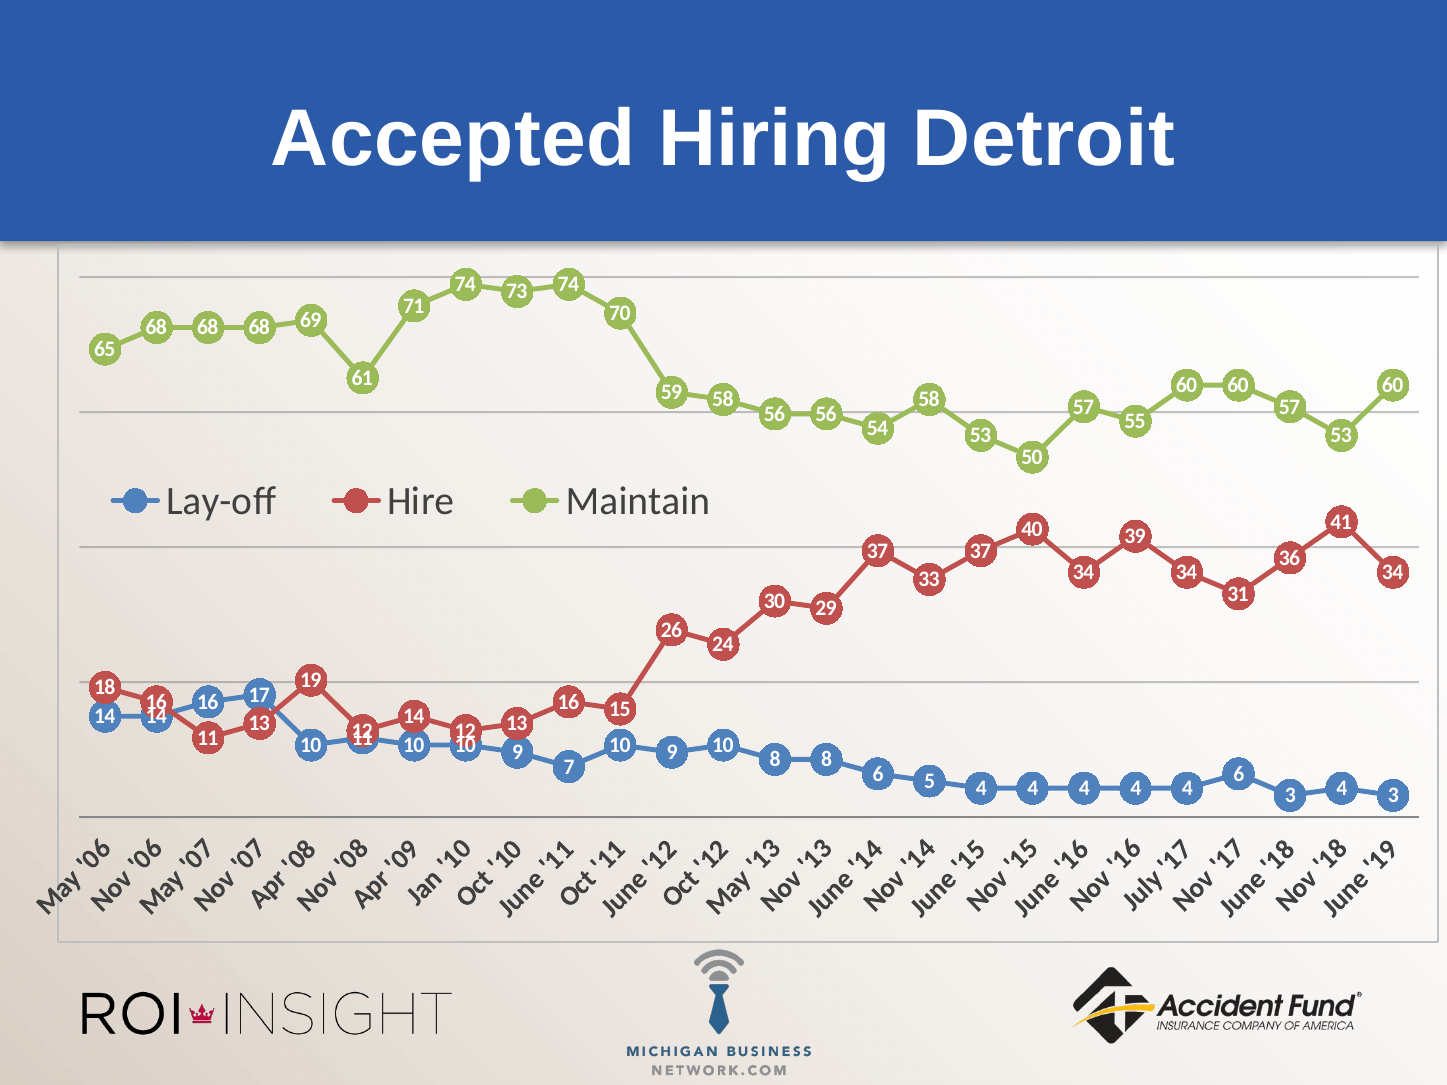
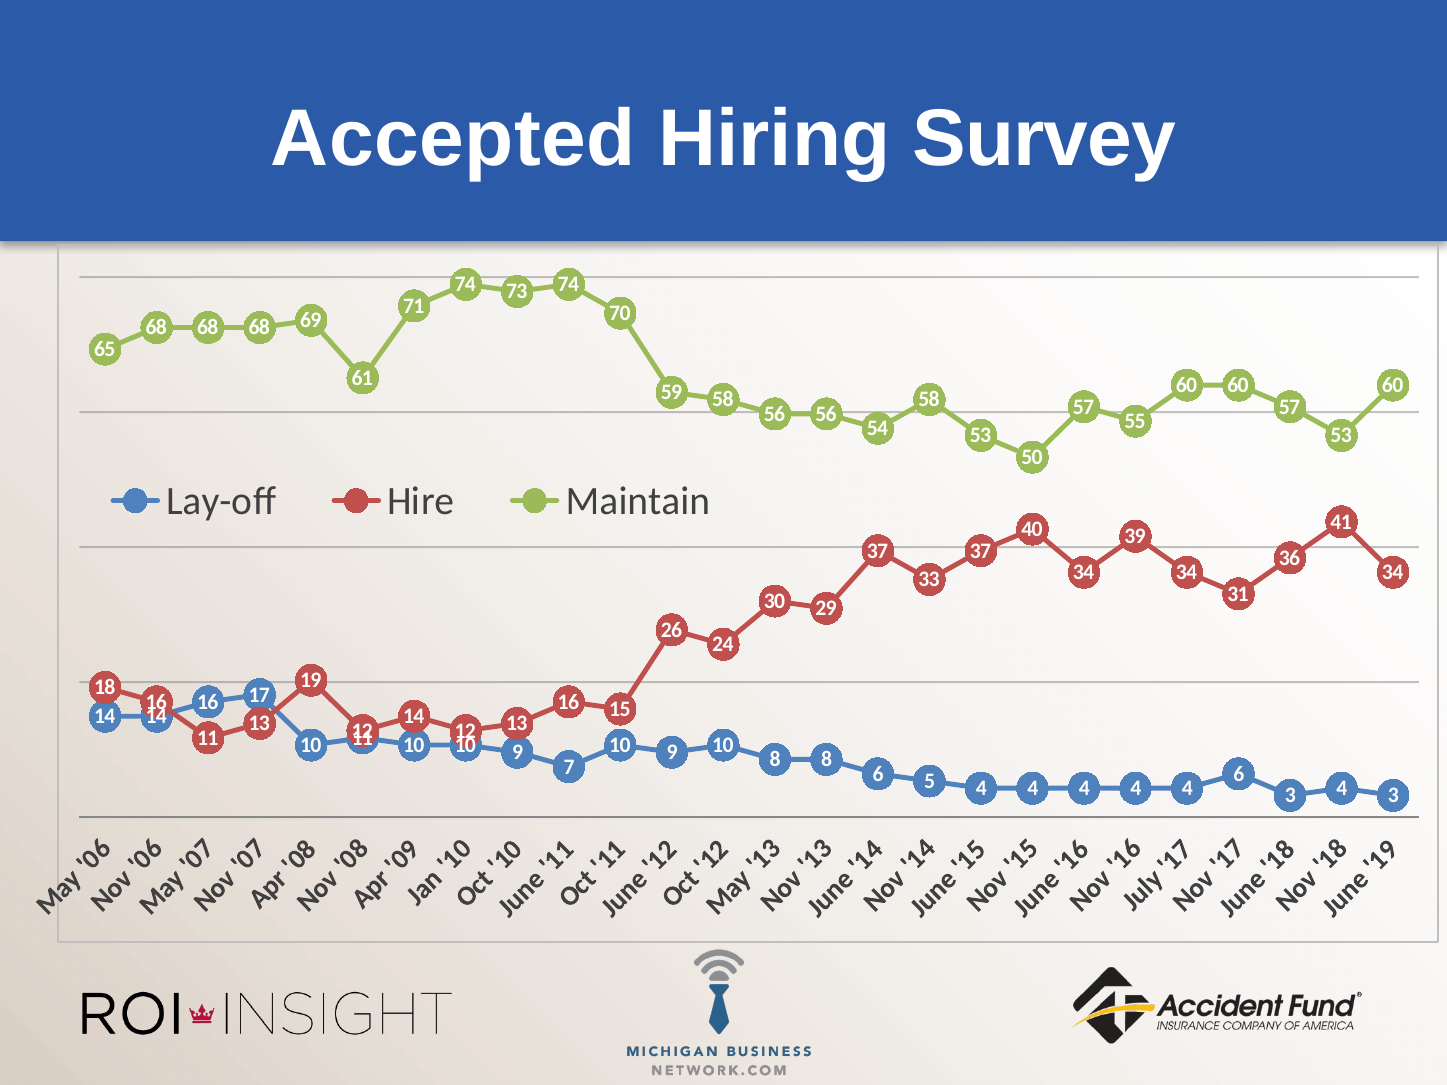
Detroit: Detroit -> Survey (1044, 139)
